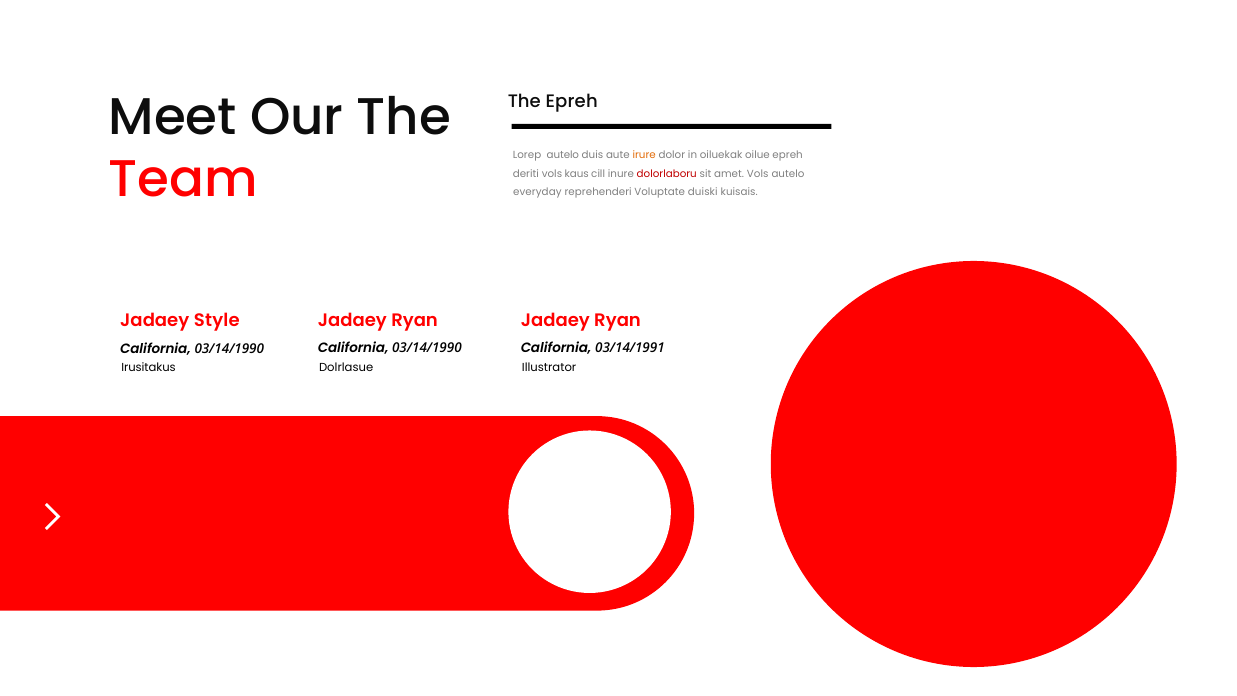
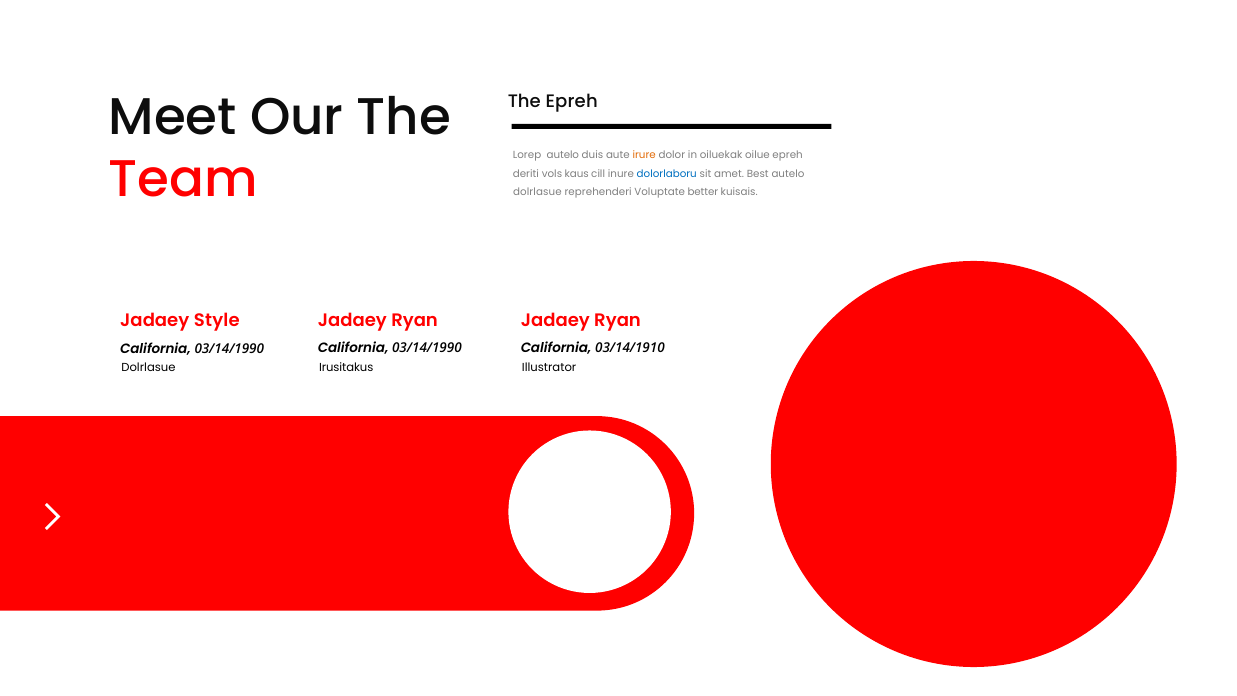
dolorlaboru colour: red -> blue (667, 174)
amet Vols: Vols -> Best (758, 174)
everyday: everyday -> dolrlasue (537, 192)
duiski: duiski -> better (703, 192)
03/14/1991: 03/14/1991 -> 03/14/1910 (630, 348)
Dolrlasue: Dolrlasue -> Irusitakus (346, 367)
Irusitakus: Irusitakus -> Dolrlasue (148, 367)
